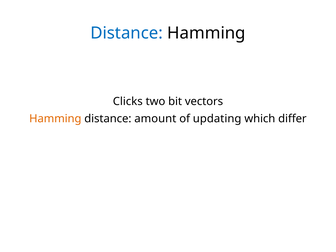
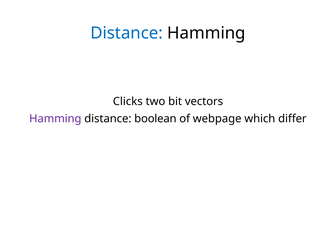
Hamming colour: orange -> purple (55, 119)
amount: amount -> boolean (155, 119)
updating: updating -> webpage (217, 119)
